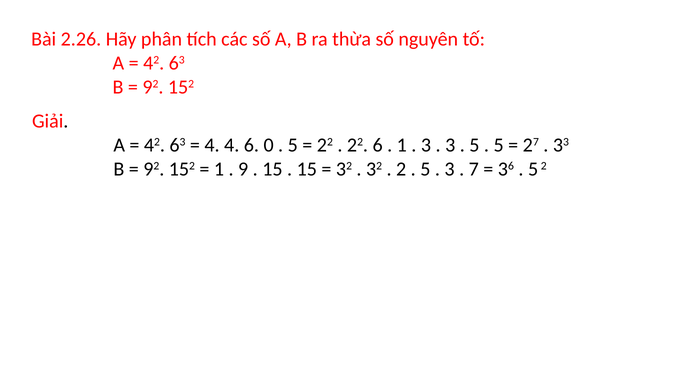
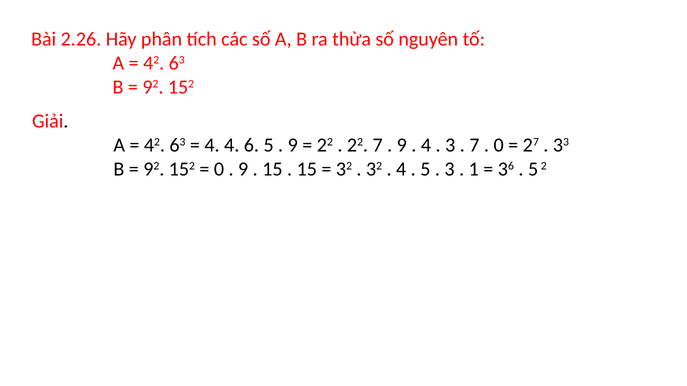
6 0: 0 -> 5 (269, 145)
5: 5 -> 9 (293, 145)
22 6: 6 -> 7 (378, 145)
1: 1 -> 9 (402, 145)
3: 3 -> 4 (426, 145)
5: 5 -> 7 (474, 145)
5: 5 -> 0 (499, 145)
1: 1 -> 0 (219, 169)
2: 2 -> 4 (401, 169)
7: 7 -> 1 (474, 169)
